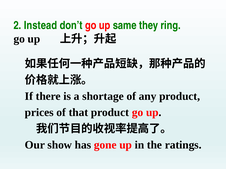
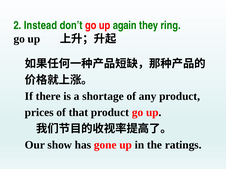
same: same -> again (125, 25)
